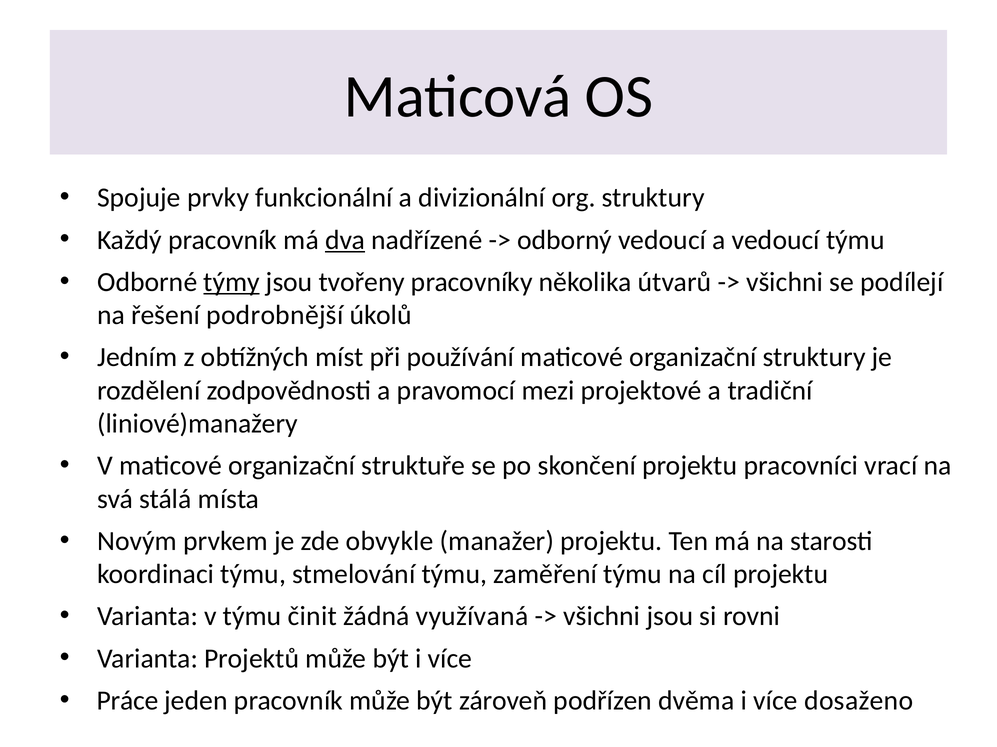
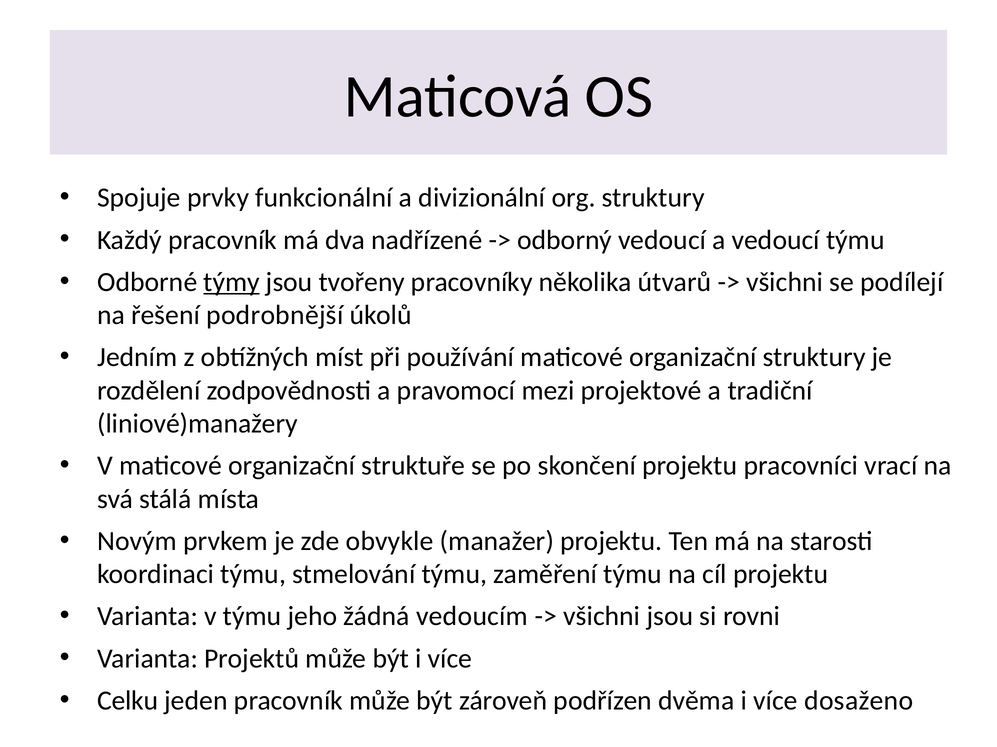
dva underline: present -> none (345, 240)
činit: činit -> jeho (312, 617)
využívaná: využívaná -> vedoucím (472, 617)
Práce: Práce -> Celku (128, 701)
